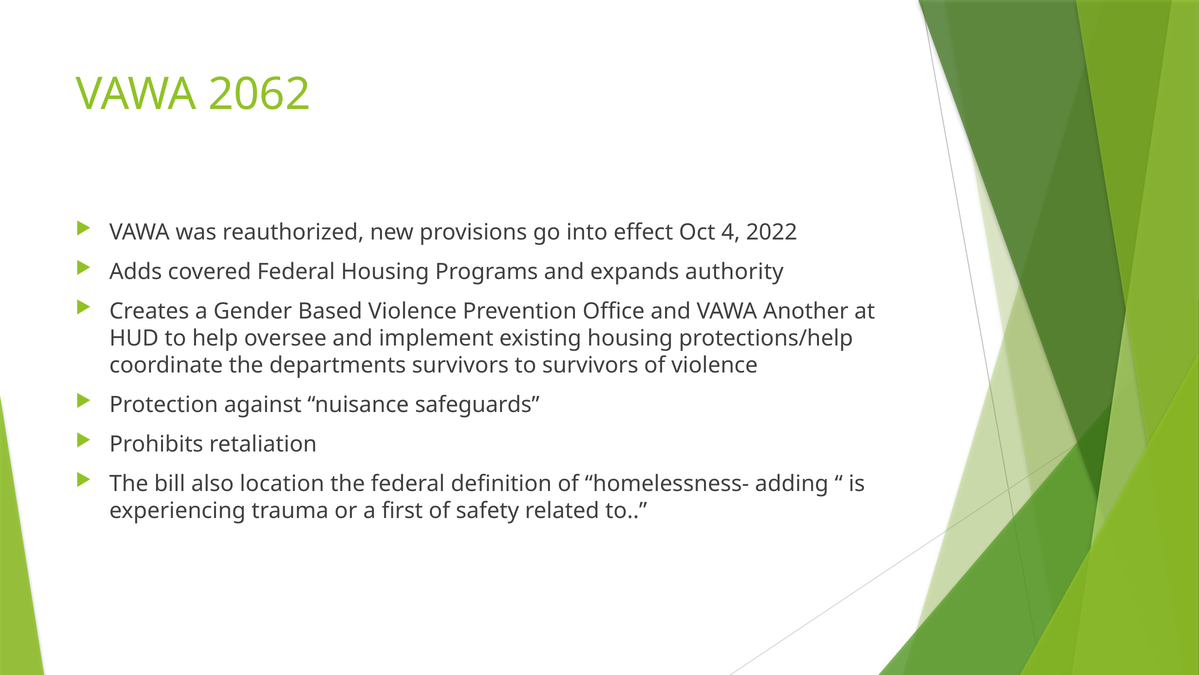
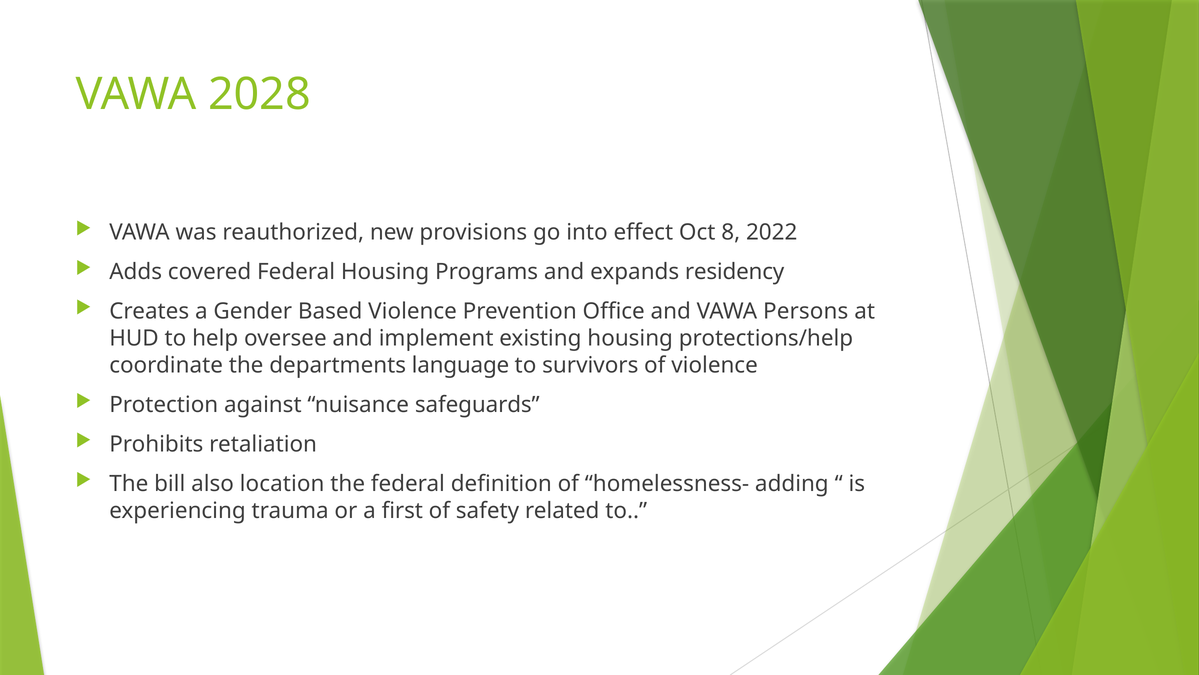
2062: 2062 -> 2028 (259, 95)
4: 4 -> 8 (731, 232)
authority: authority -> residency (735, 272)
Another: Another -> Persons (806, 311)
departments survivors: survivors -> language (461, 365)
